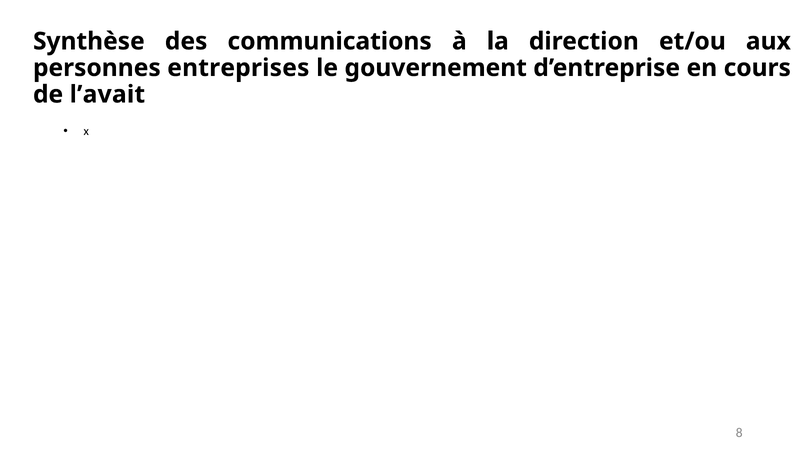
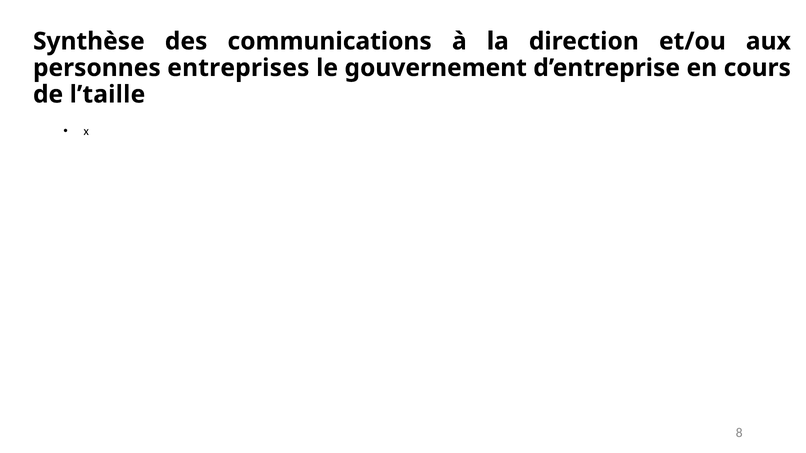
l’avait: l’avait -> l’taille (107, 95)
